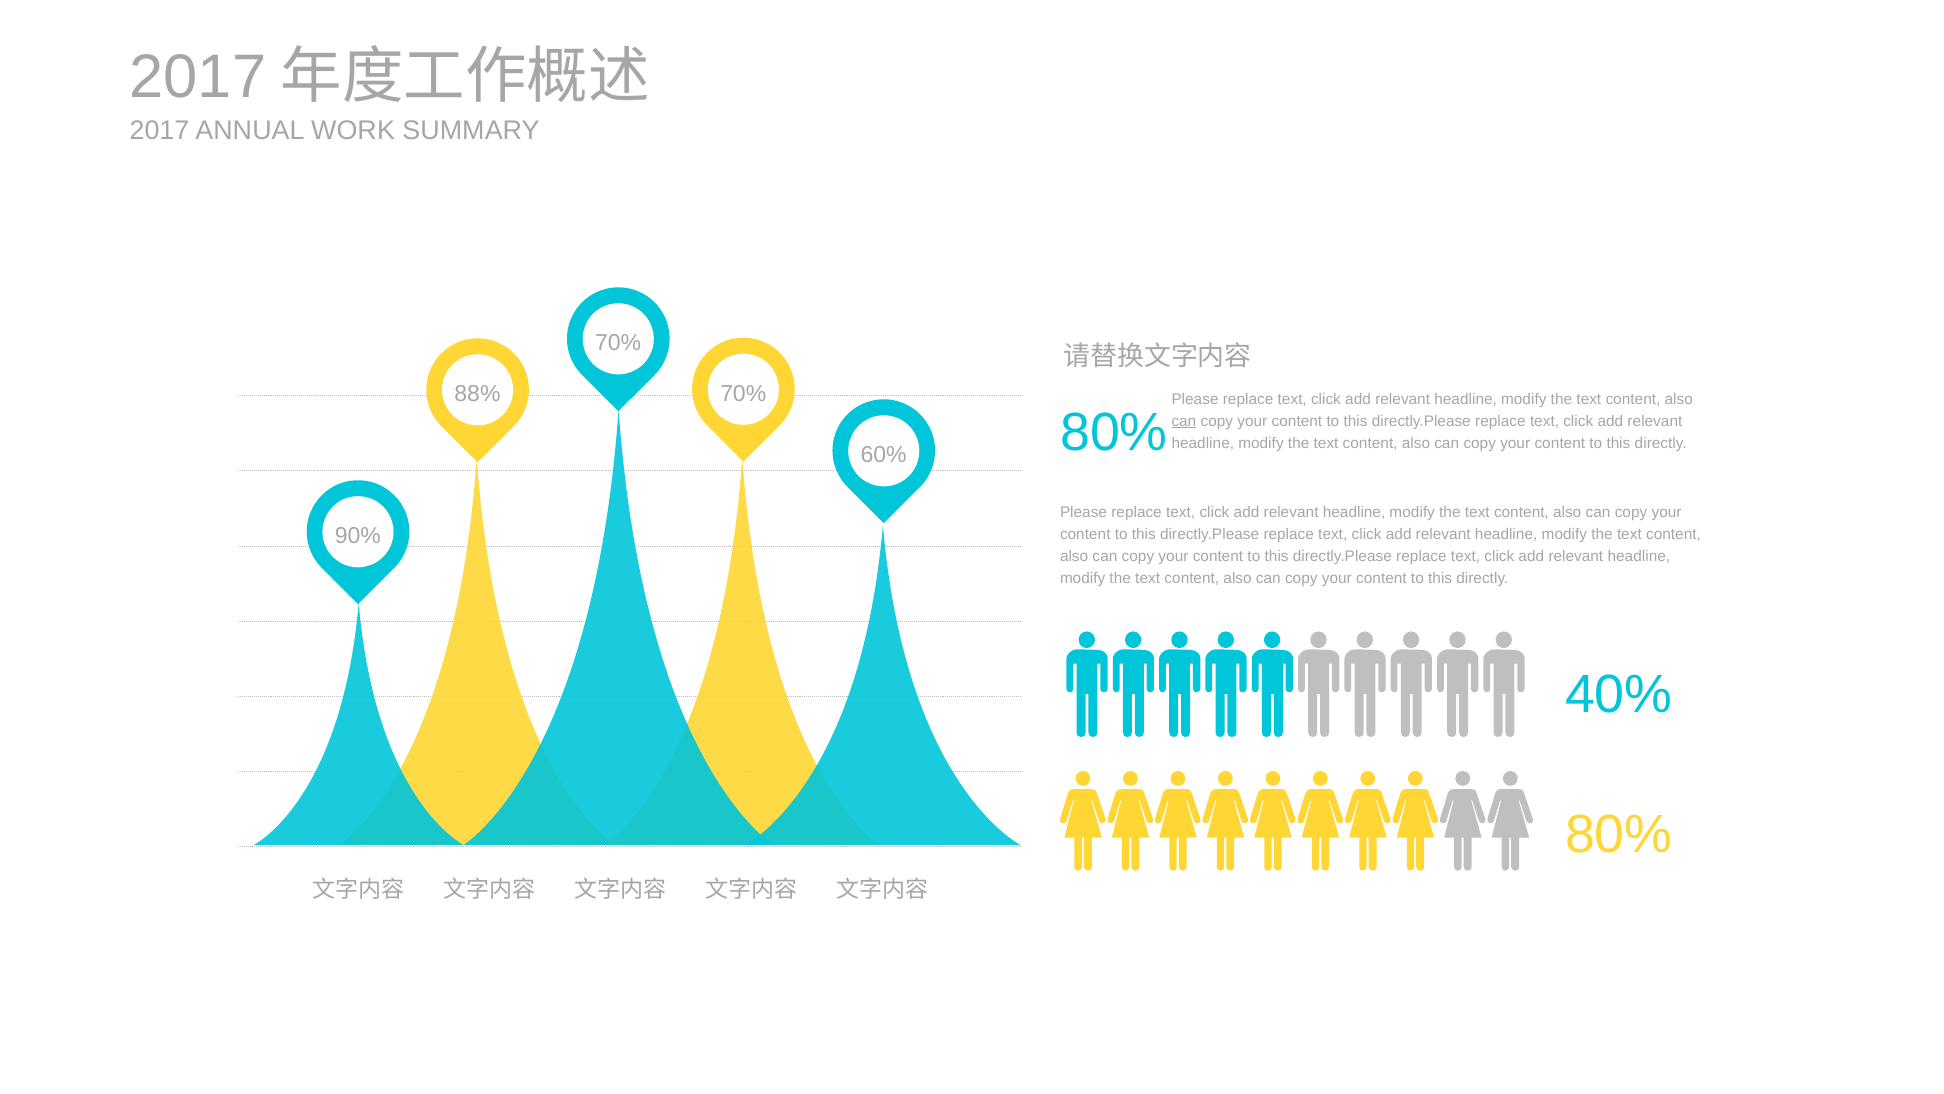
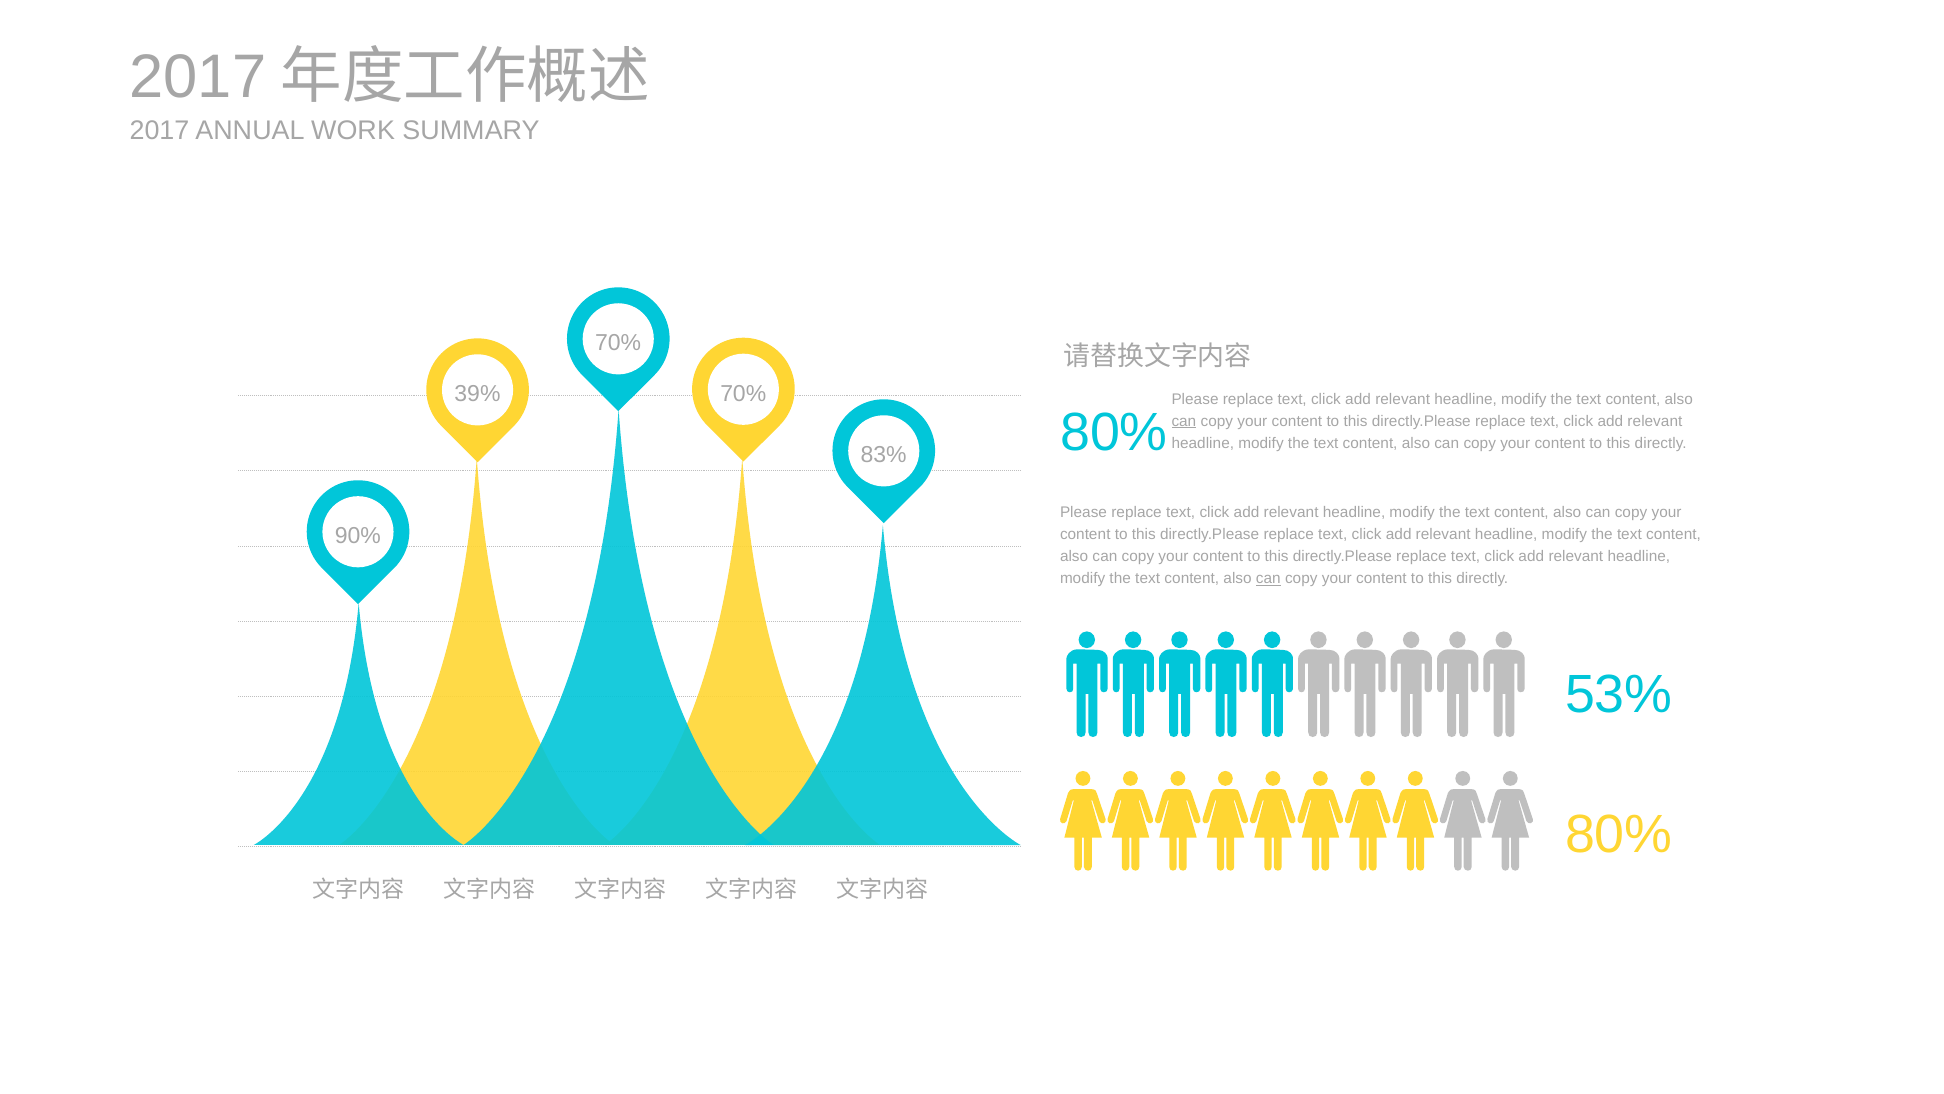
88%: 88% -> 39% (477, 394)
60%: 60% -> 83% (884, 455)
can underline: none -> present (1268, 578)
40%: 40% -> 53% (1619, 694)
